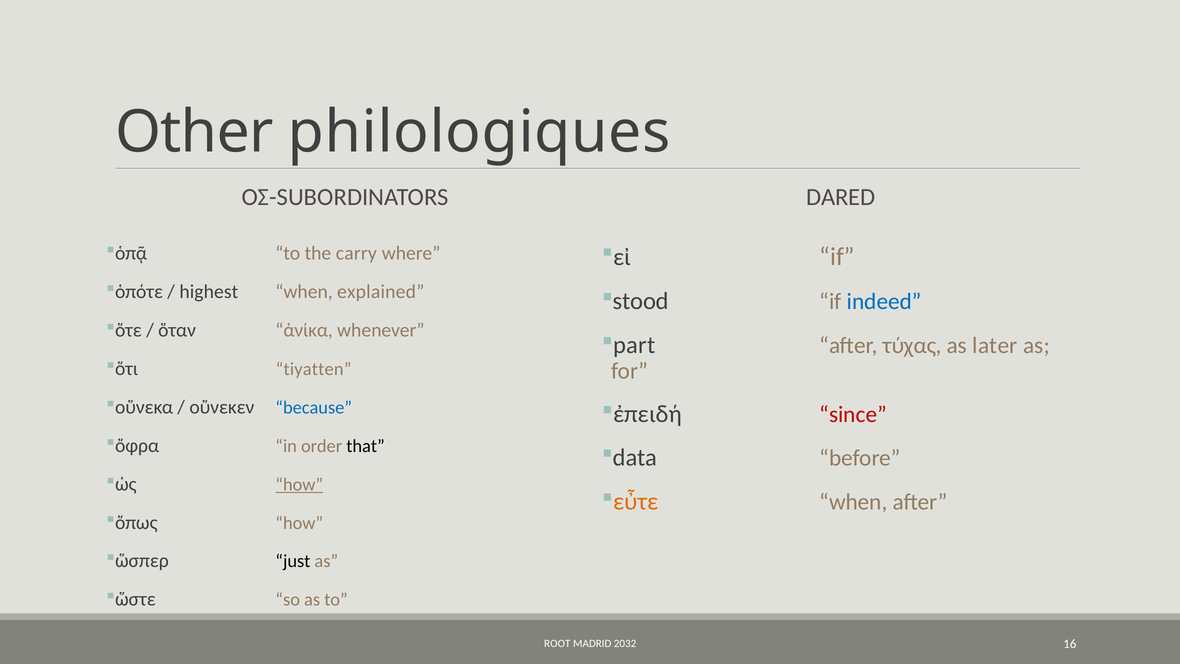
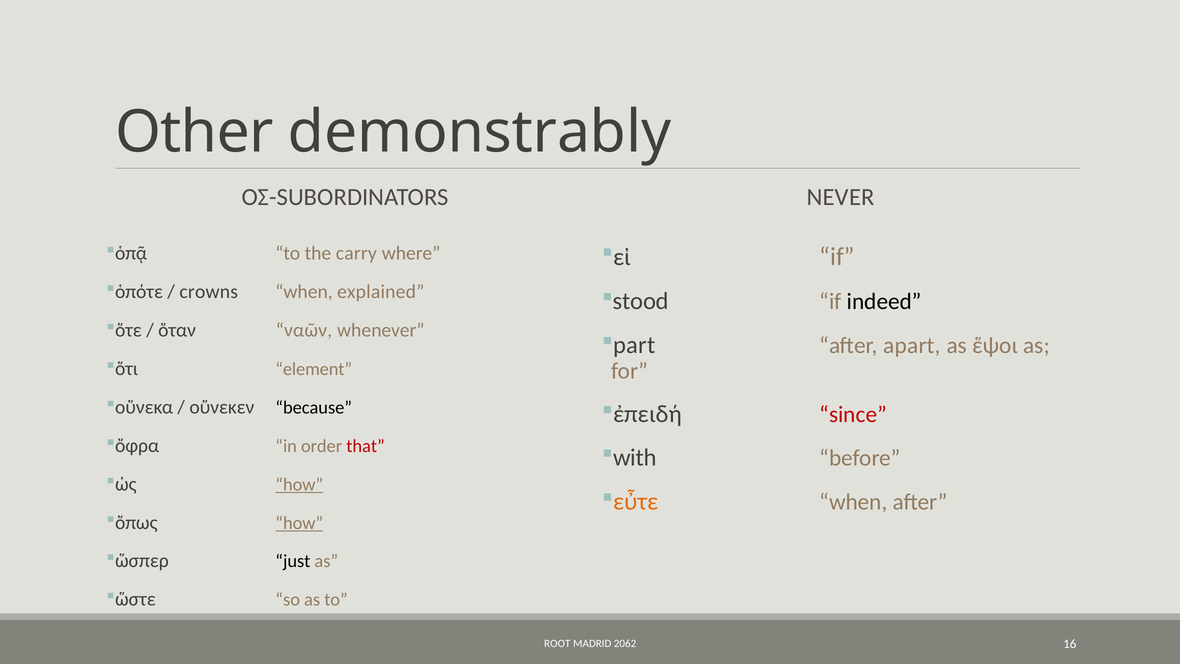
philologiques: philologiques -> demonstrably (480, 132)
DARED: DARED -> NEVER (841, 197)
highest: highest -> crowns (209, 292)
indeed colour: blue -> black (884, 302)
ἁνίκα: ἁνίκα -> ναῶν (304, 330)
τύχας: τύχας -> apart (912, 345)
later: later -> ἕψοι (995, 345)
tiyatten: tiyatten -> element (314, 369)
because colour: blue -> black (314, 407)
that colour: black -> red (366, 446)
data: data -> with (635, 458)
how underline: none -> present (299, 523)
2032: 2032 -> 2062 (625, 644)
